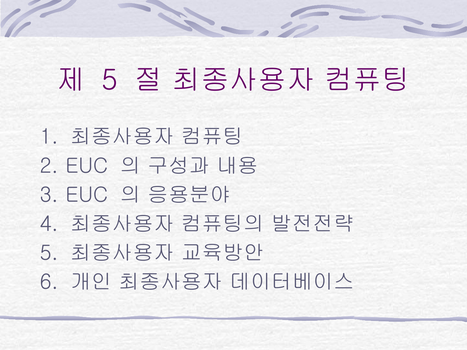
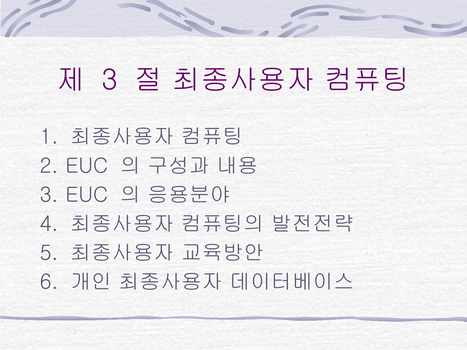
5: 5 -> 3 (110, 80)
